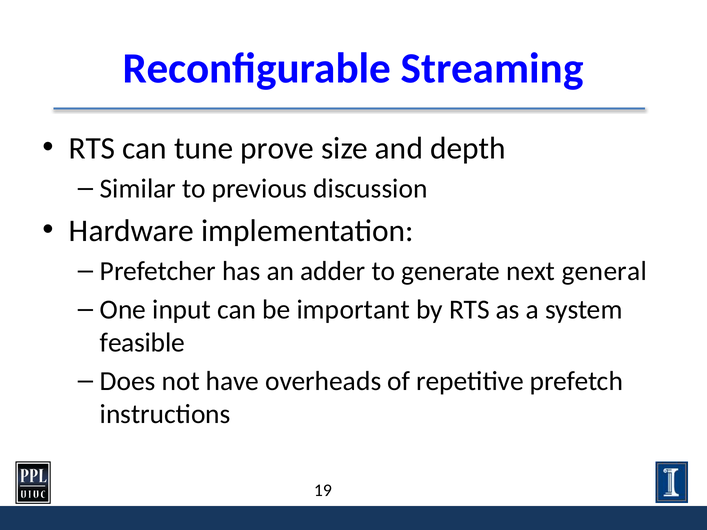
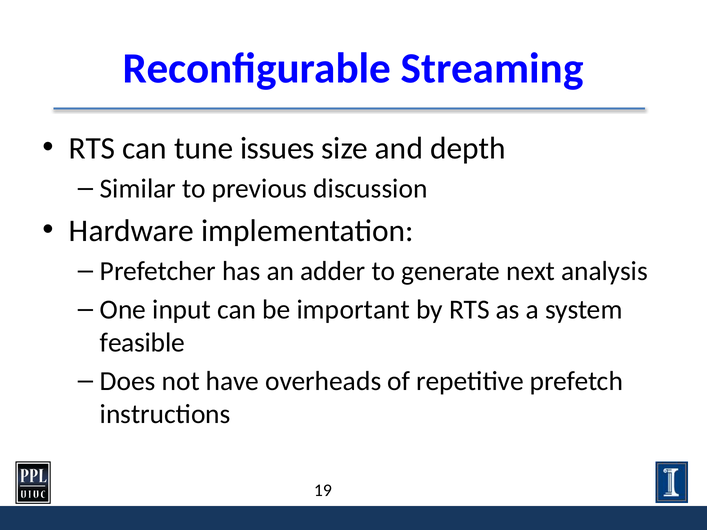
prove: prove -> issues (277, 148)
general: general -> analysis (605, 271)
